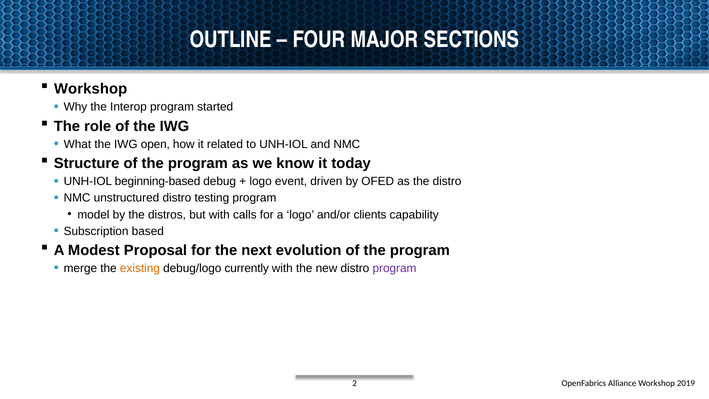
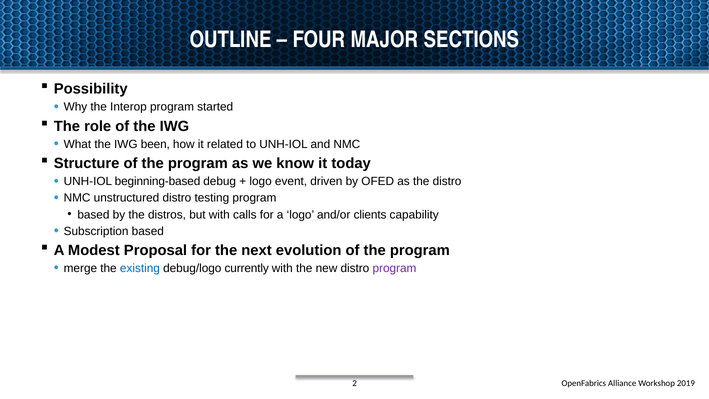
Workshop: Workshop -> Possibility (91, 89)
open: open -> been (155, 144)
model: model -> based (93, 215)
existing colour: orange -> blue (140, 268)
